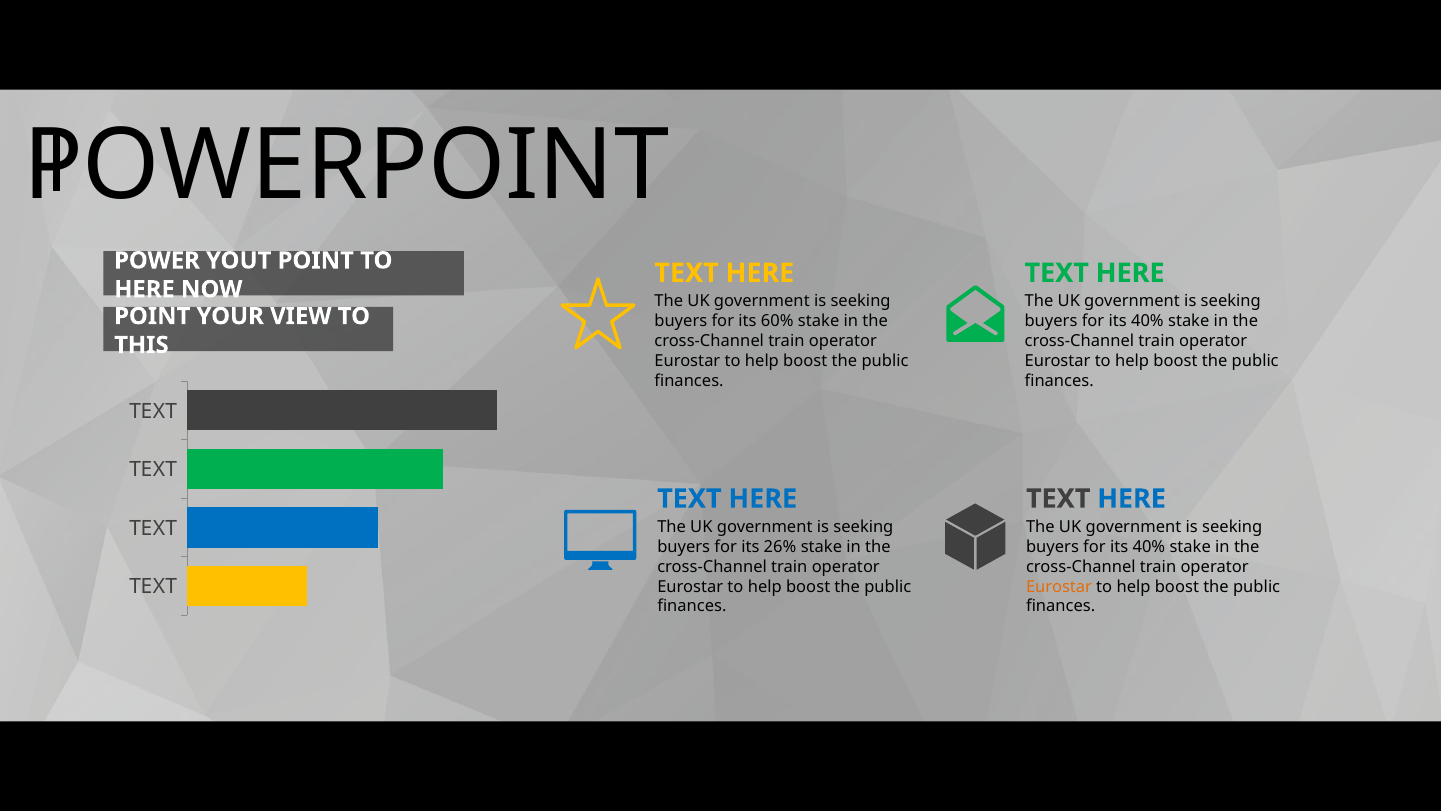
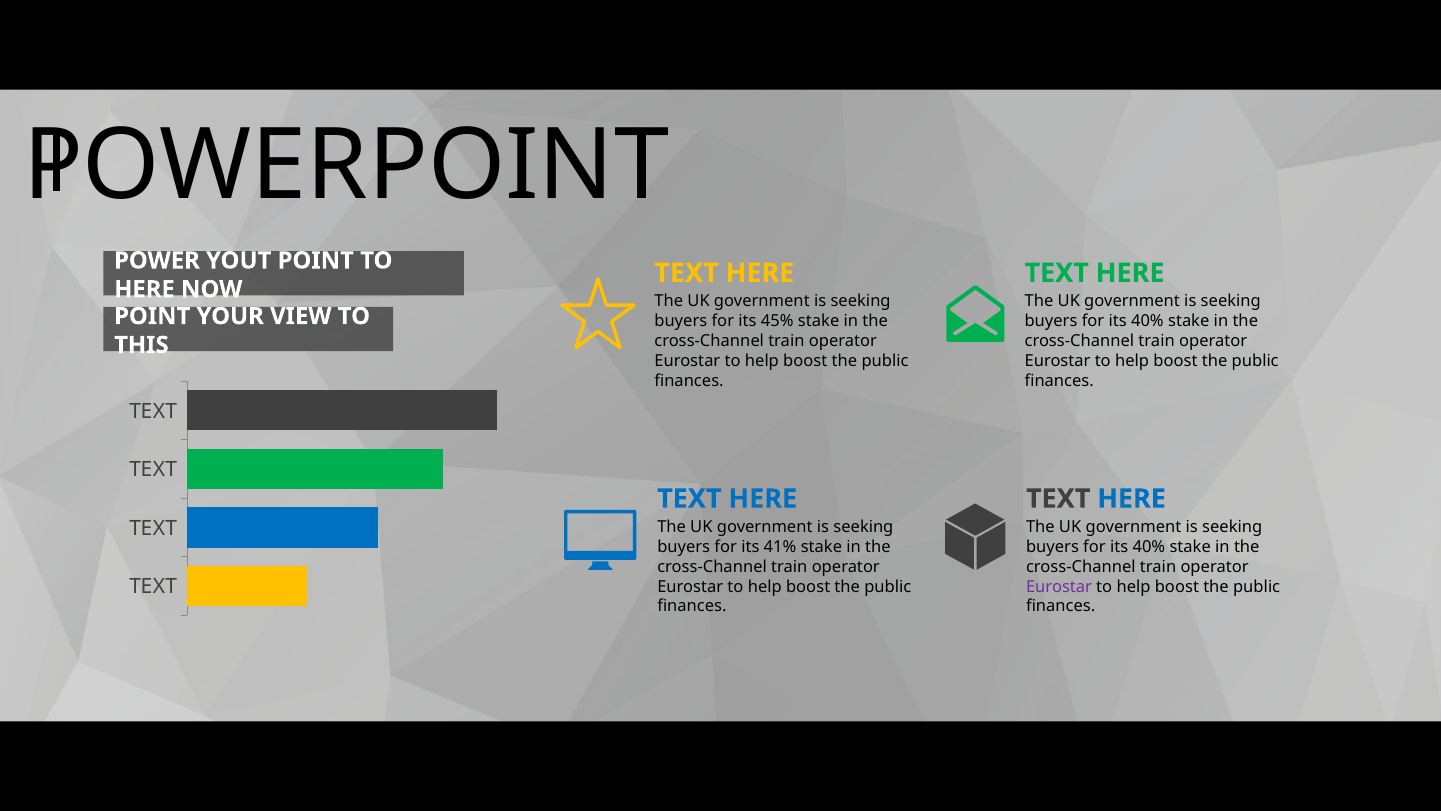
60%: 60% -> 45% (777, 321)
26%: 26% -> 41% (780, 547)
Eurostar colour: orange -> purple (1059, 586)
